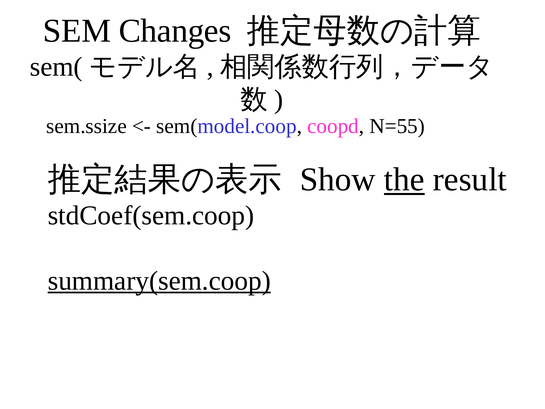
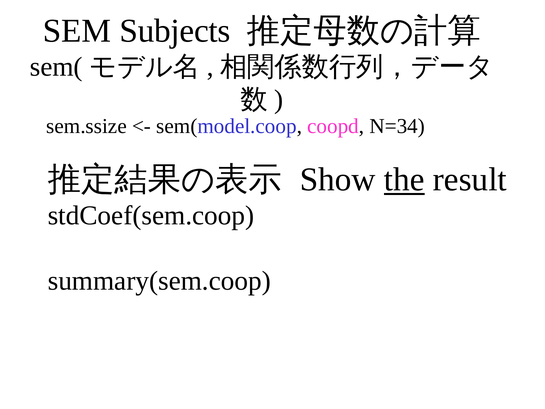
Changes: Changes -> Subjects (175, 31)
N=55: N=55 -> N=34 (397, 126)
summary(sem.coop underline: present -> none (159, 281)
